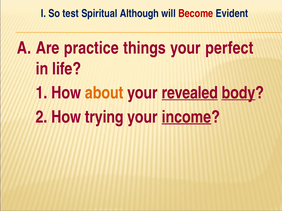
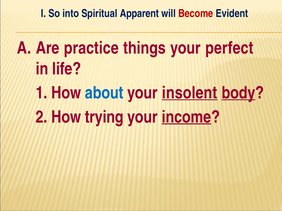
test: test -> into (71, 13)
Although: Although -> Apparent (139, 13)
about colour: orange -> blue (104, 93)
revealed: revealed -> insolent (190, 93)
